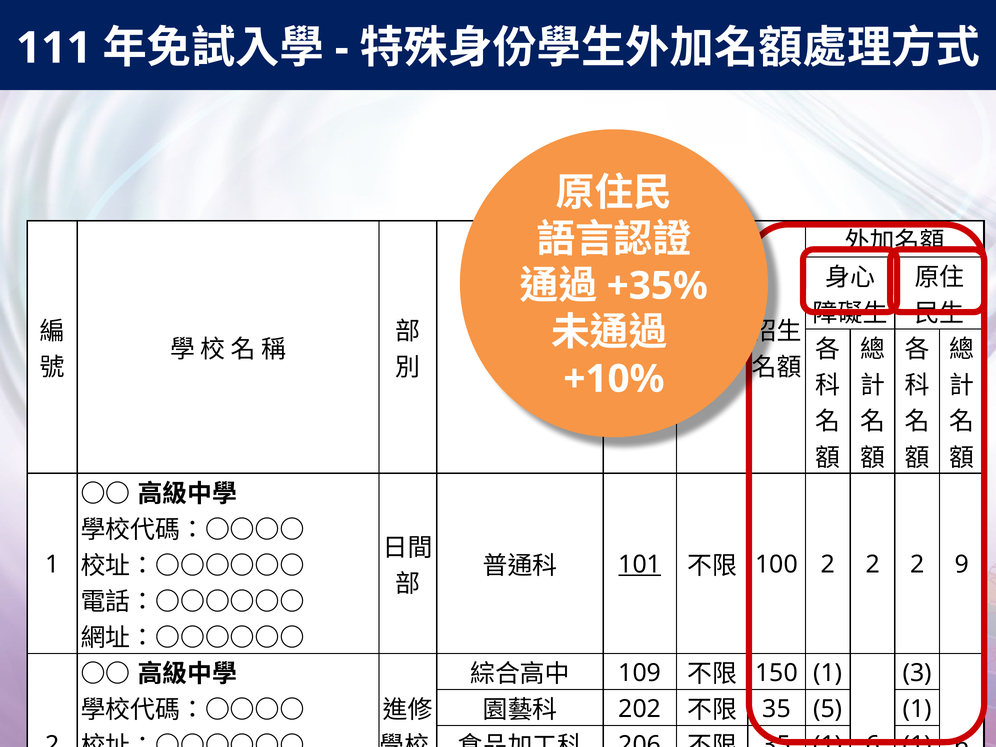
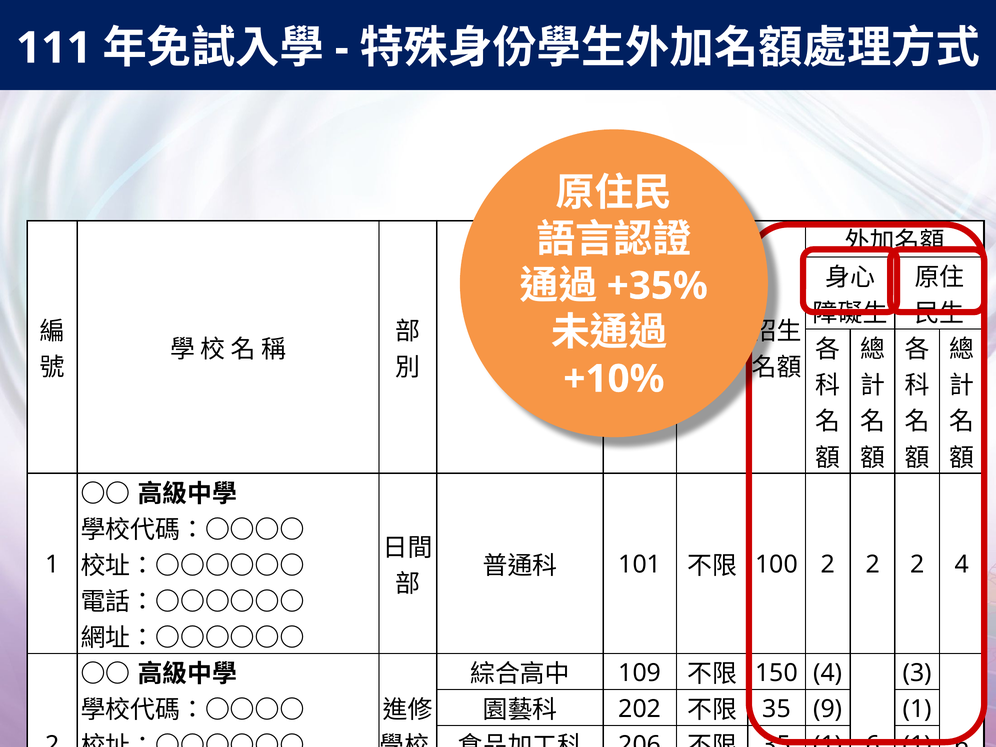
101 underline: present -> none (640, 565)
2 9: 9 -> 4 (962, 565)
150 1: 1 -> 4 (828, 673)
5: 5 -> 9 (828, 709)
